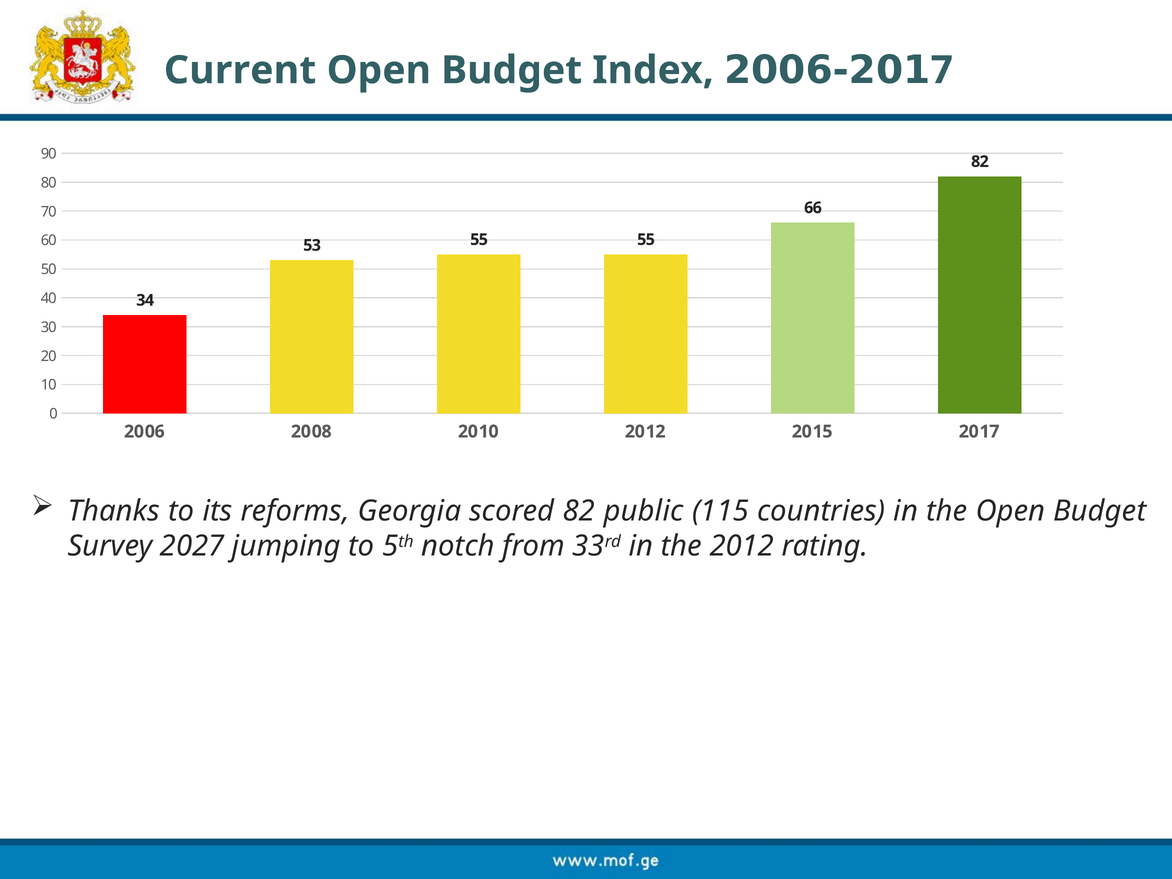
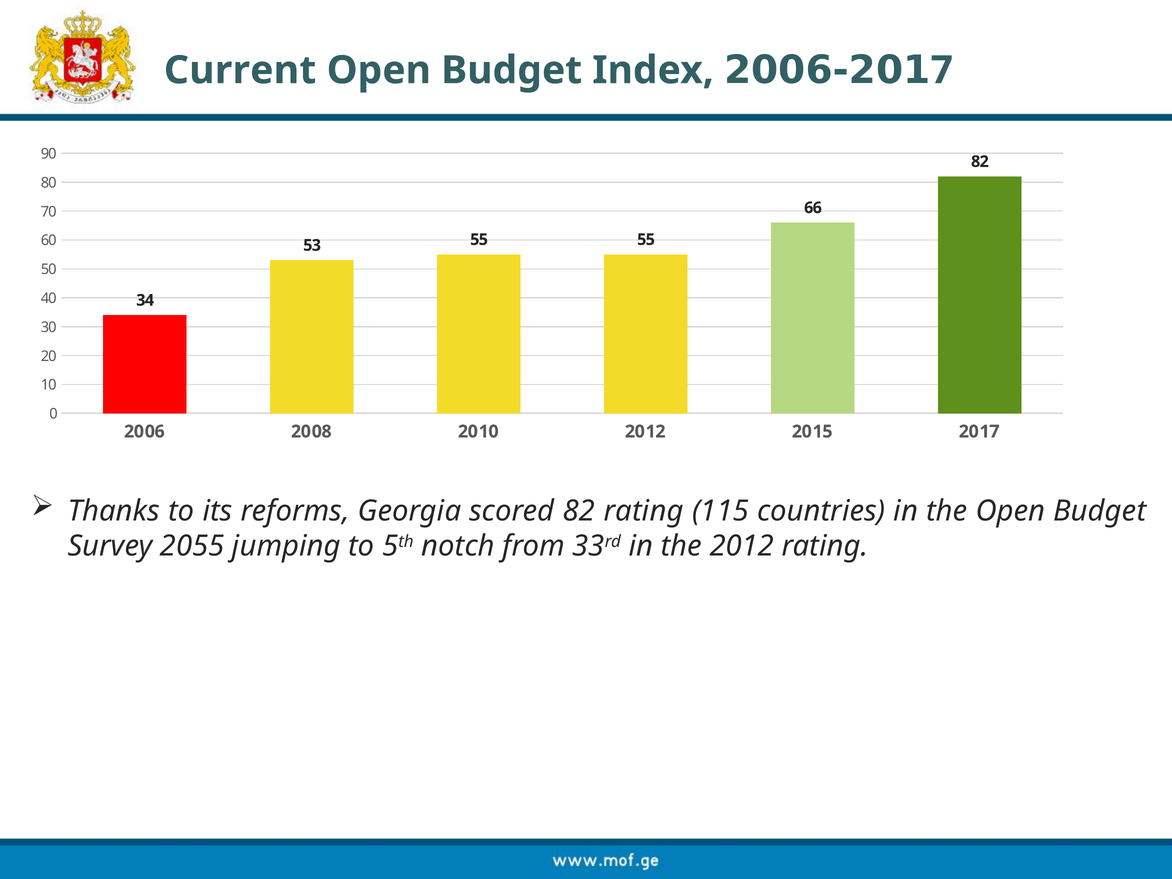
82 public: public -> rating (644, 511)
2027: 2027 -> 2055 (192, 546)
